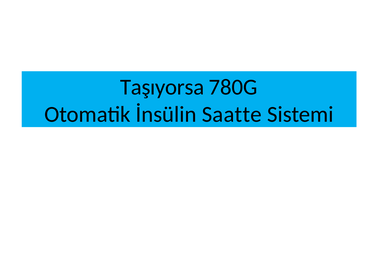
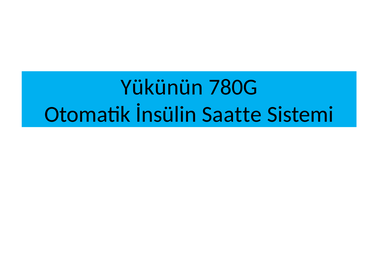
Taşıyorsa: Taşıyorsa -> Yükünün (162, 87)
